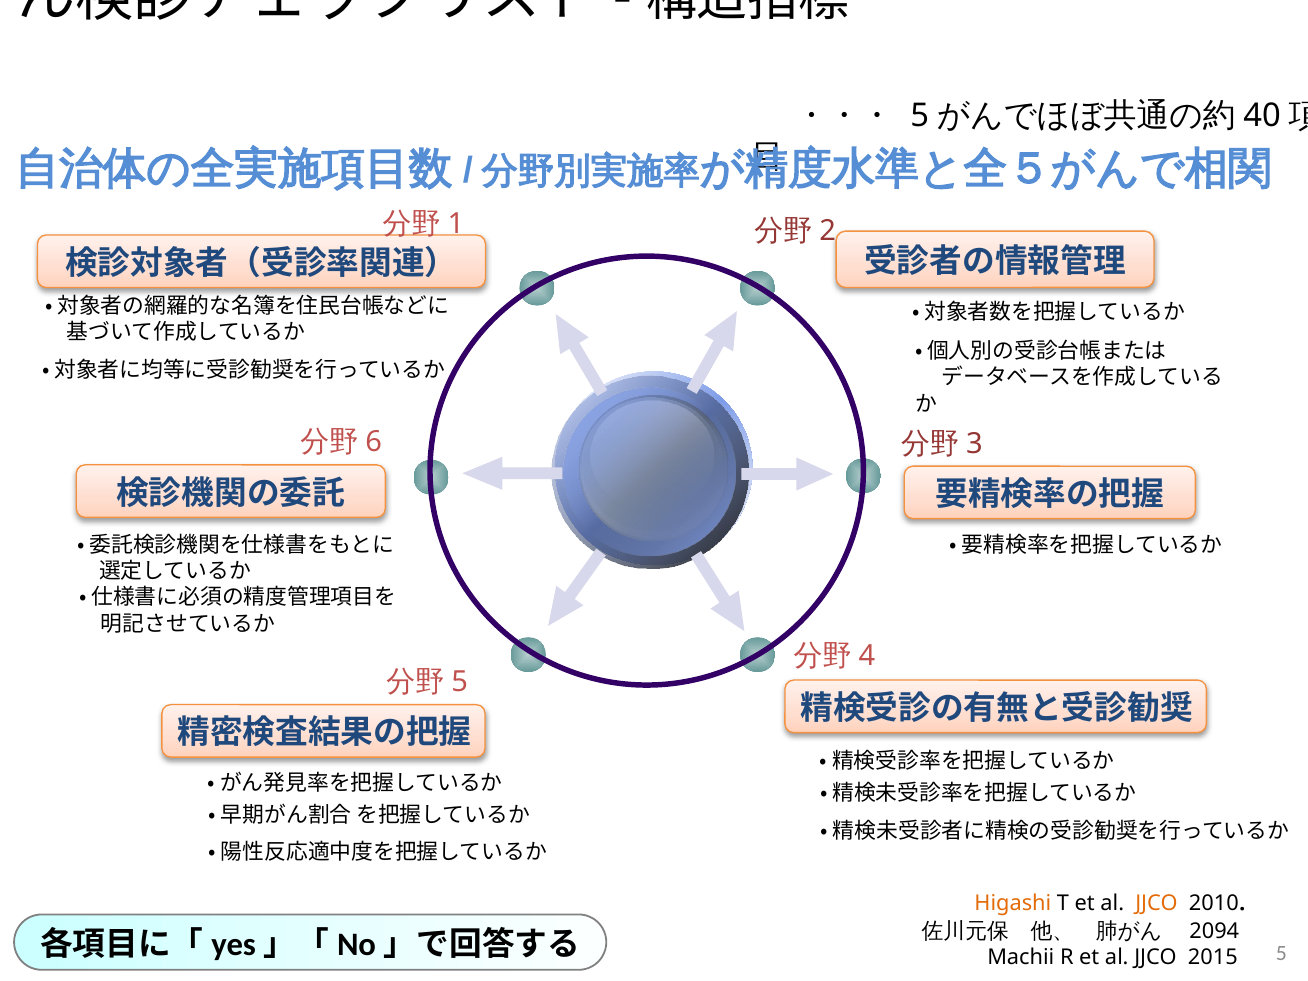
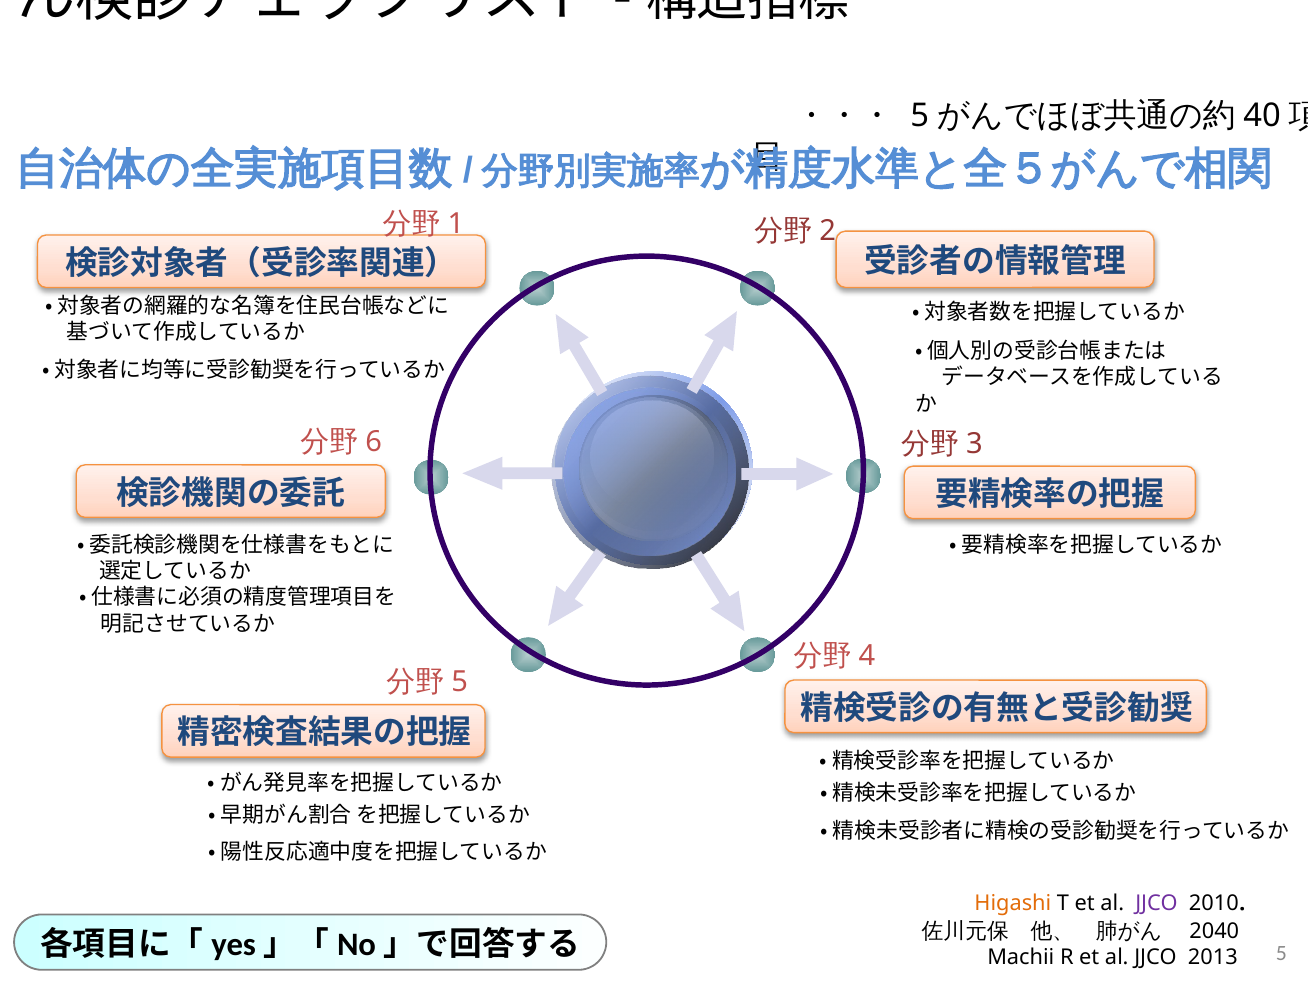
JJCO colour: orange -> purple (1157, 903)
2094: 2094 -> 2040 (1214, 931)
2015: 2015 -> 2013 (1213, 957)
